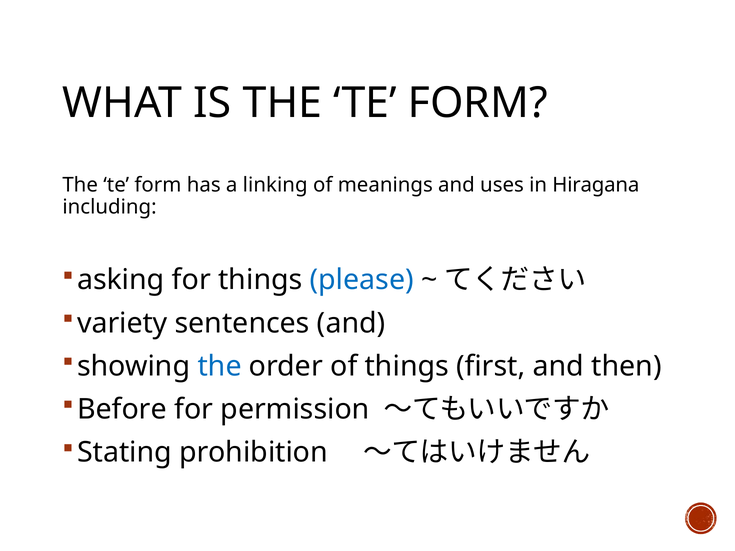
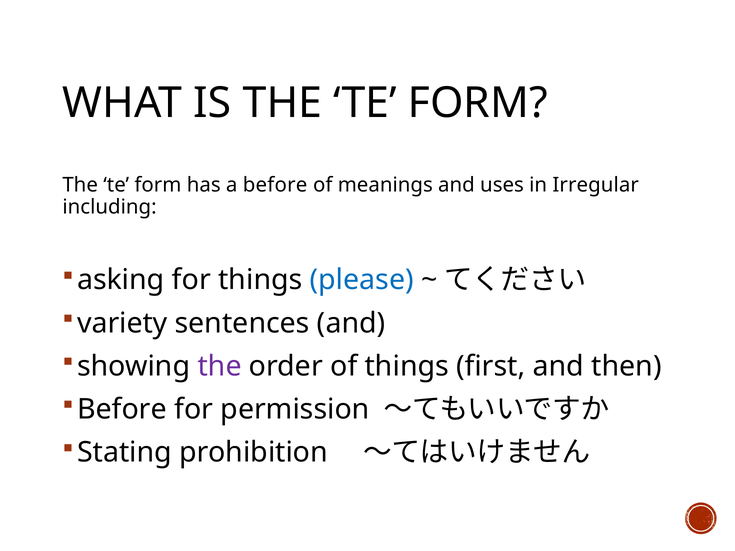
a linking: linking -> before (275, 185)
Hiragana: Hiragana -> Irregular (596, 185)
the colour: blue -> purple (220, 366)
